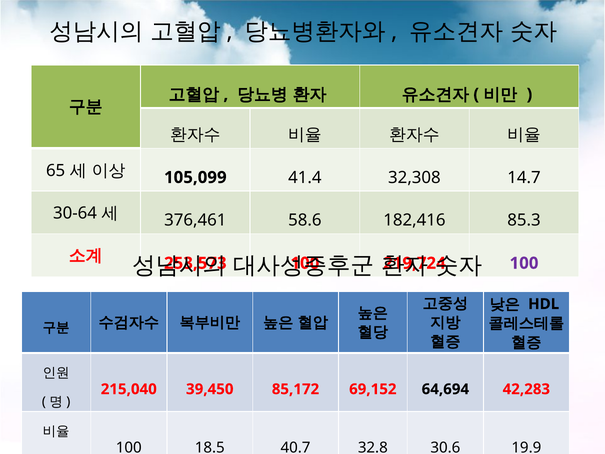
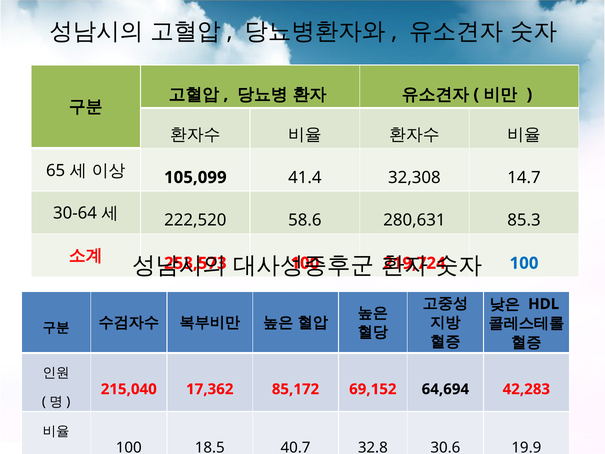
376,461: 376,461 -> 222,520 (195, 220)
182,416: 182,416 -> 280,631 (414, 220)
100 colour: purple -> blue (524, 263)
39,450: 39,450 -> 17,362 (210, 389)
